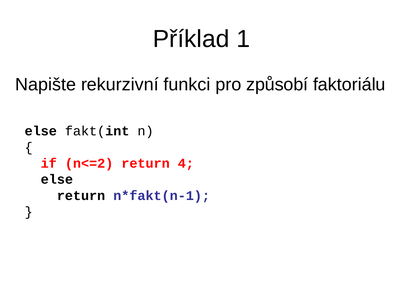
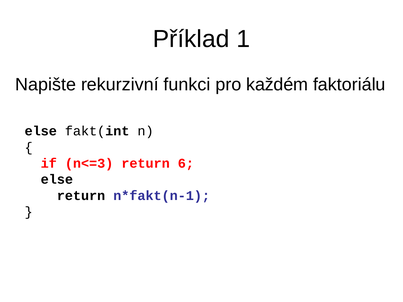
způsobí: způsobí -> každém (277, 85)
n<=2: n<=2 -> n<=3 (89, 164)
4: 4 -> 6 (186, 164)
